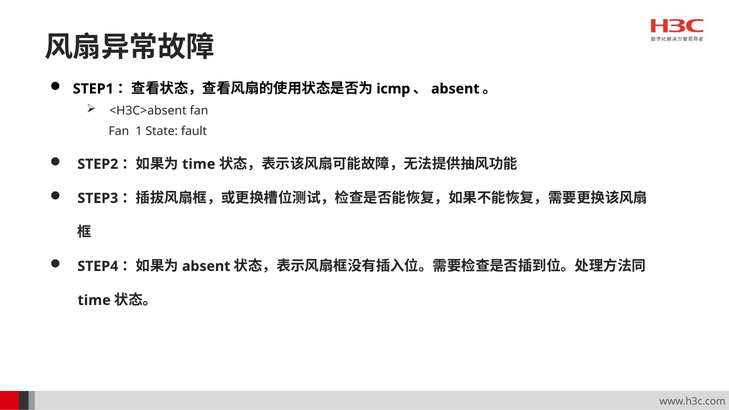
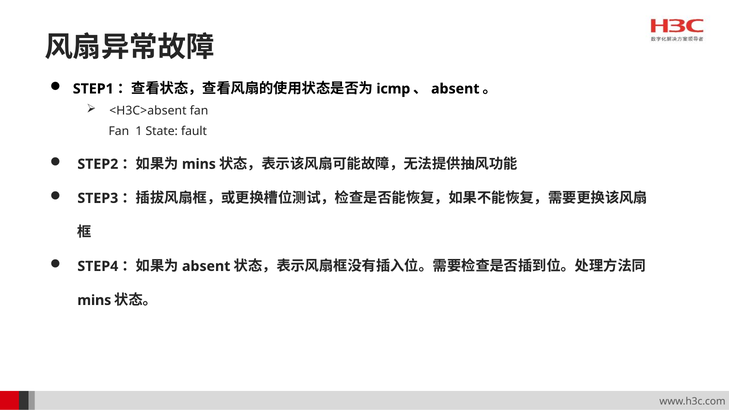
time: time -> mins (199, 164)
time: time -> mins (94, 300)
